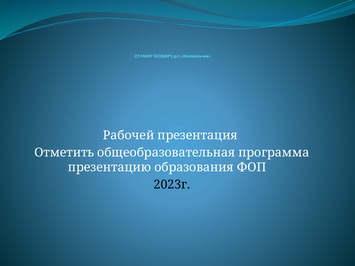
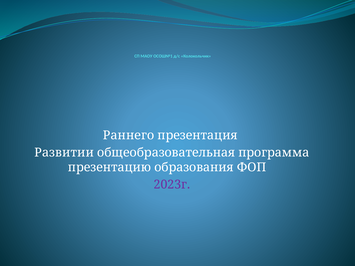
Рабочей: Рабочей -> Раннего (129, 135)
Отметить: Отметить -> Развитии (64, 153)
2023г colour: black -> purple (172, 185)
